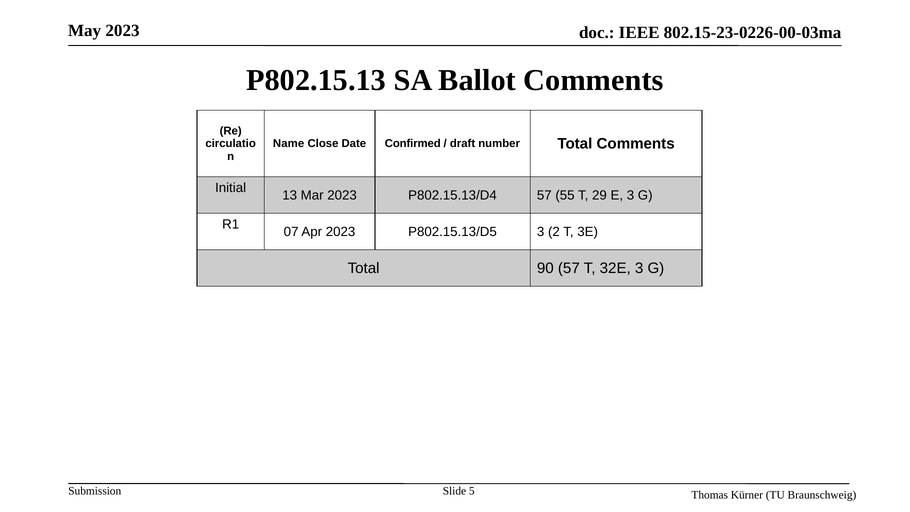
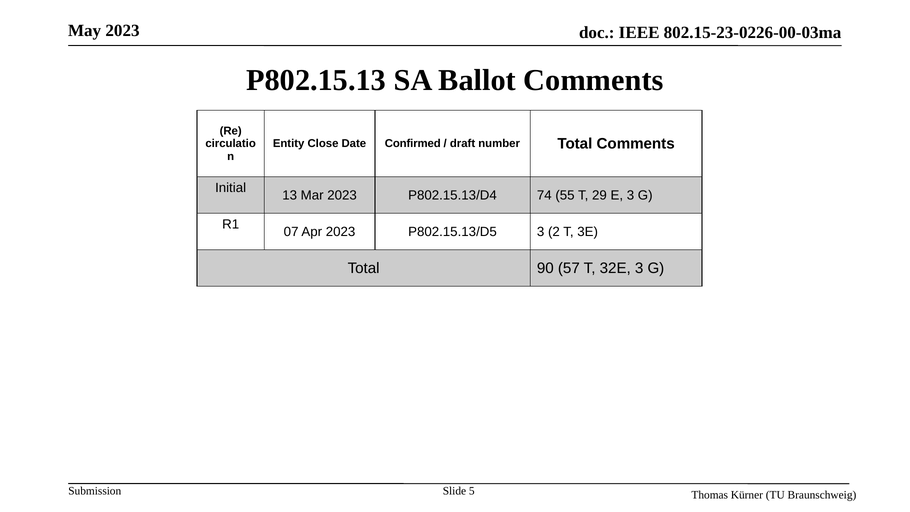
Name: Name -> Entity (289, 144)
P802.15.13/D4 57: 57 -> 74 (544, 195)
